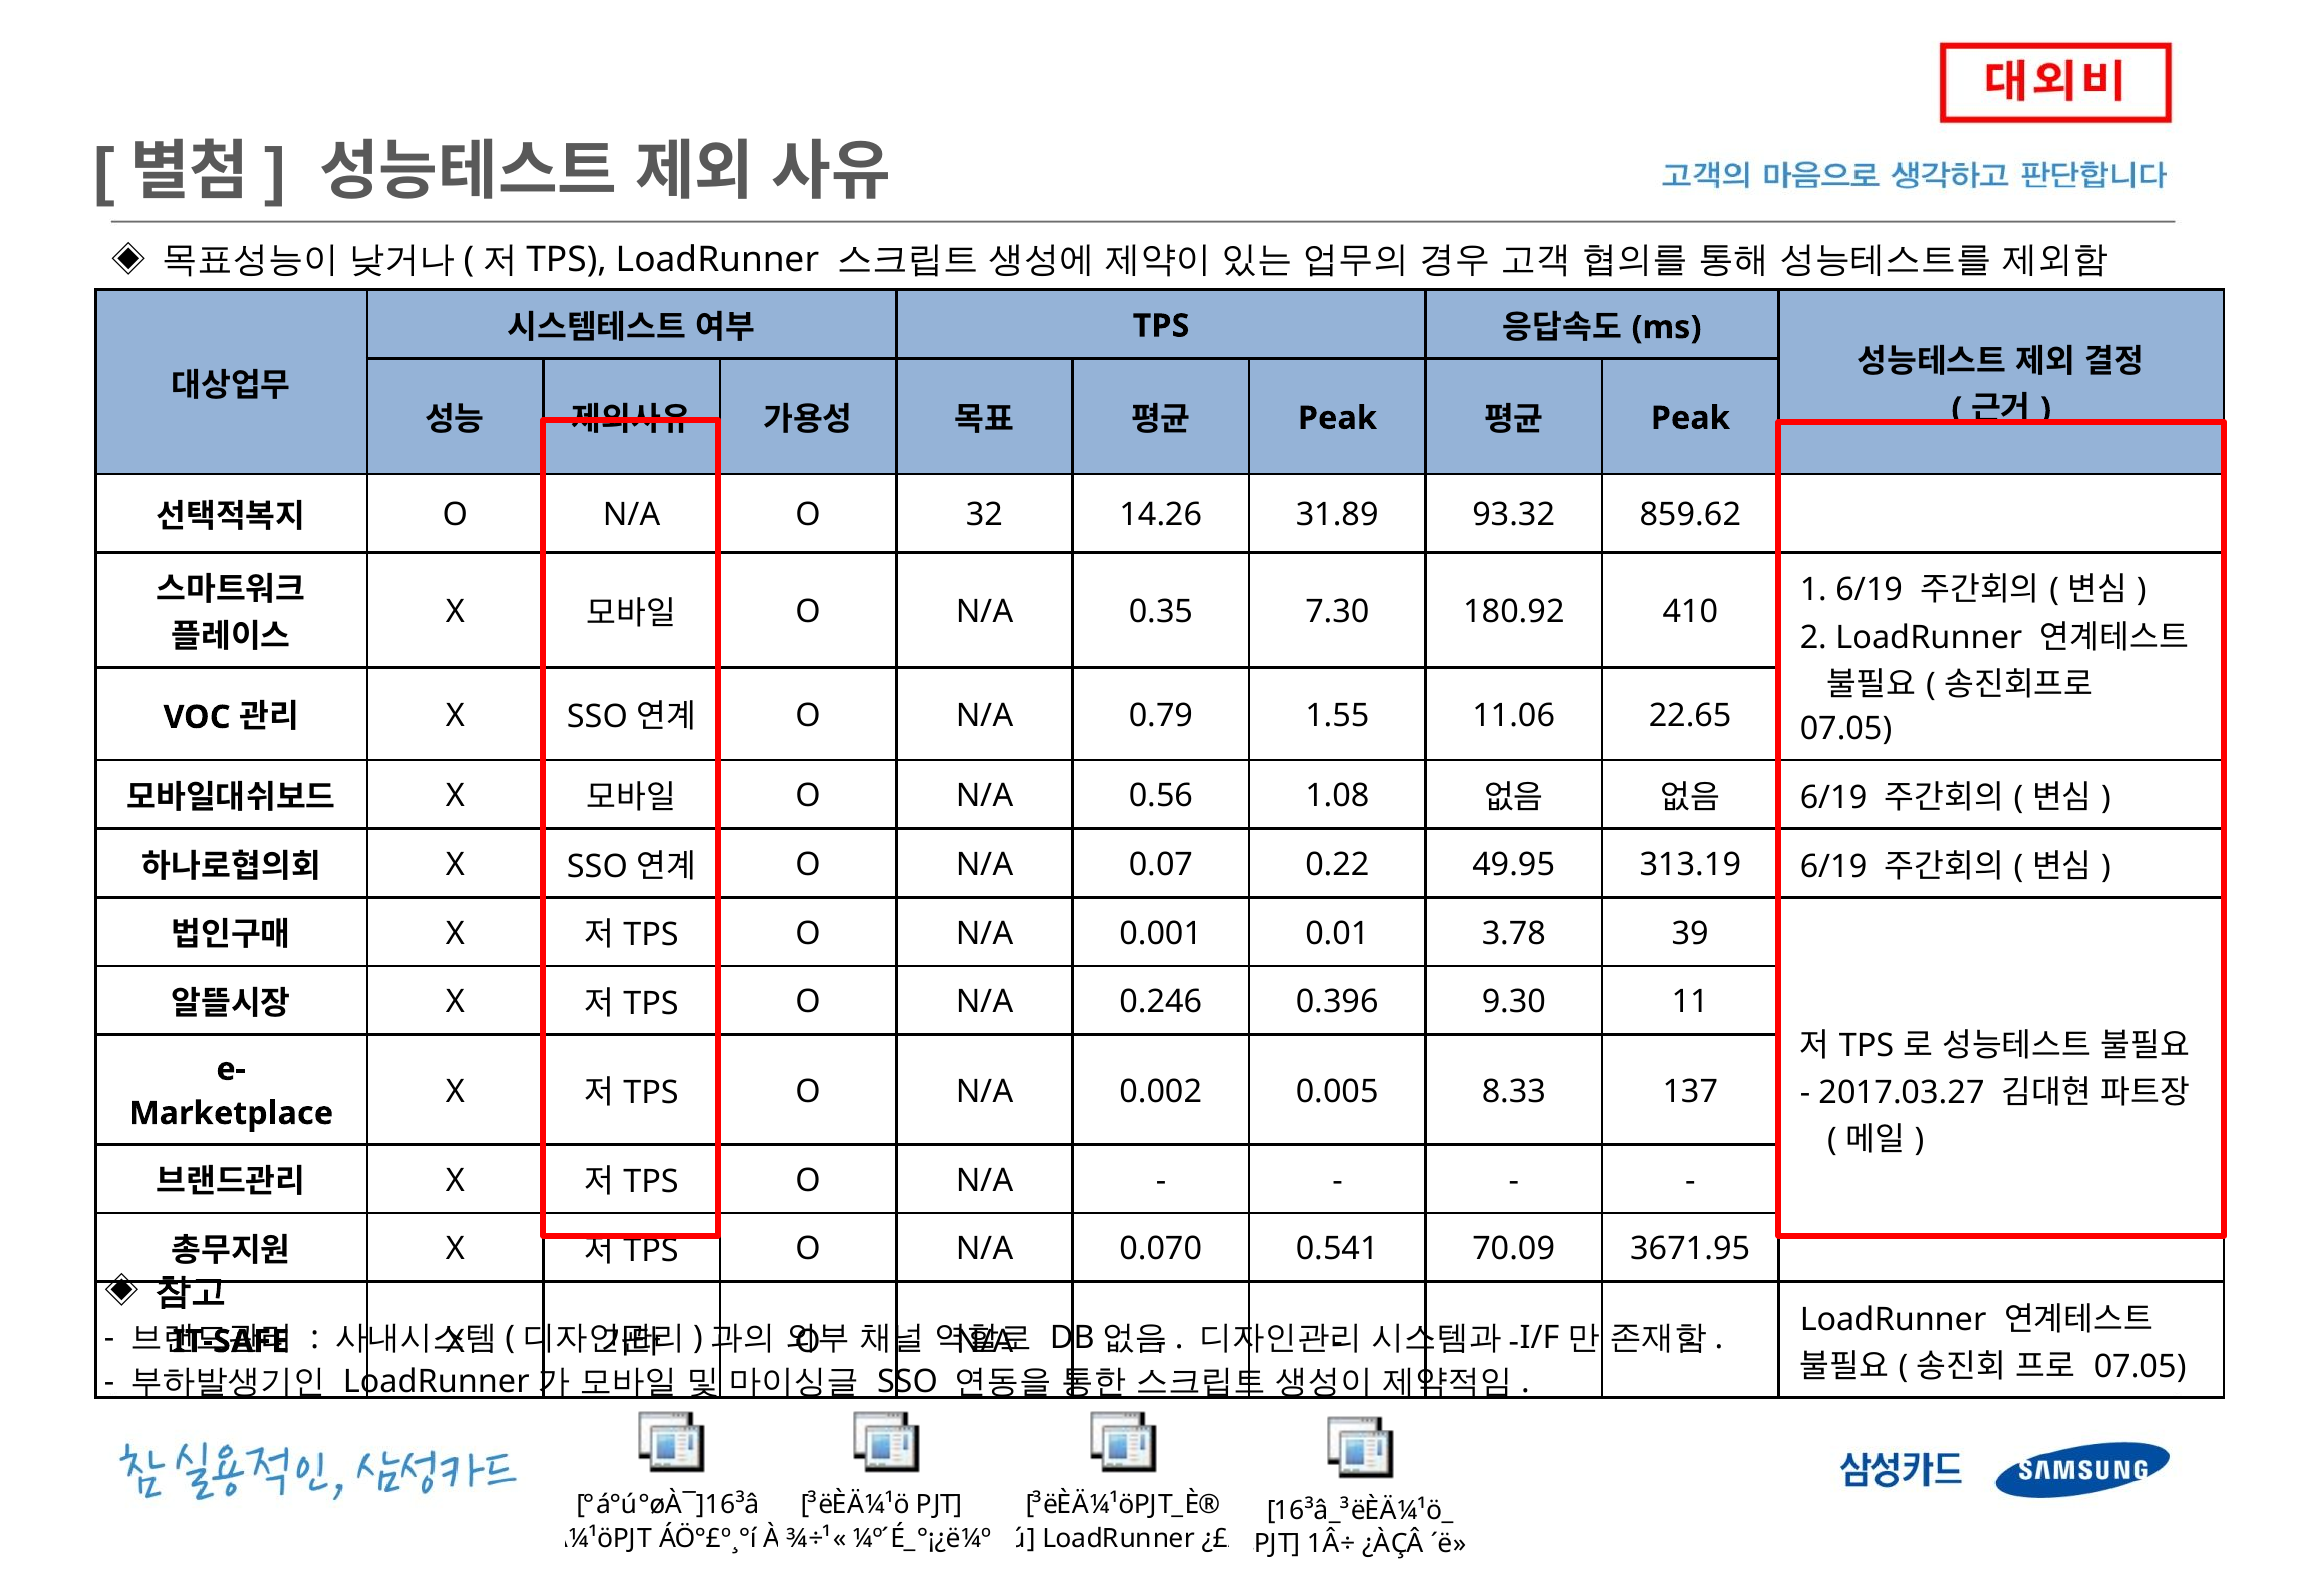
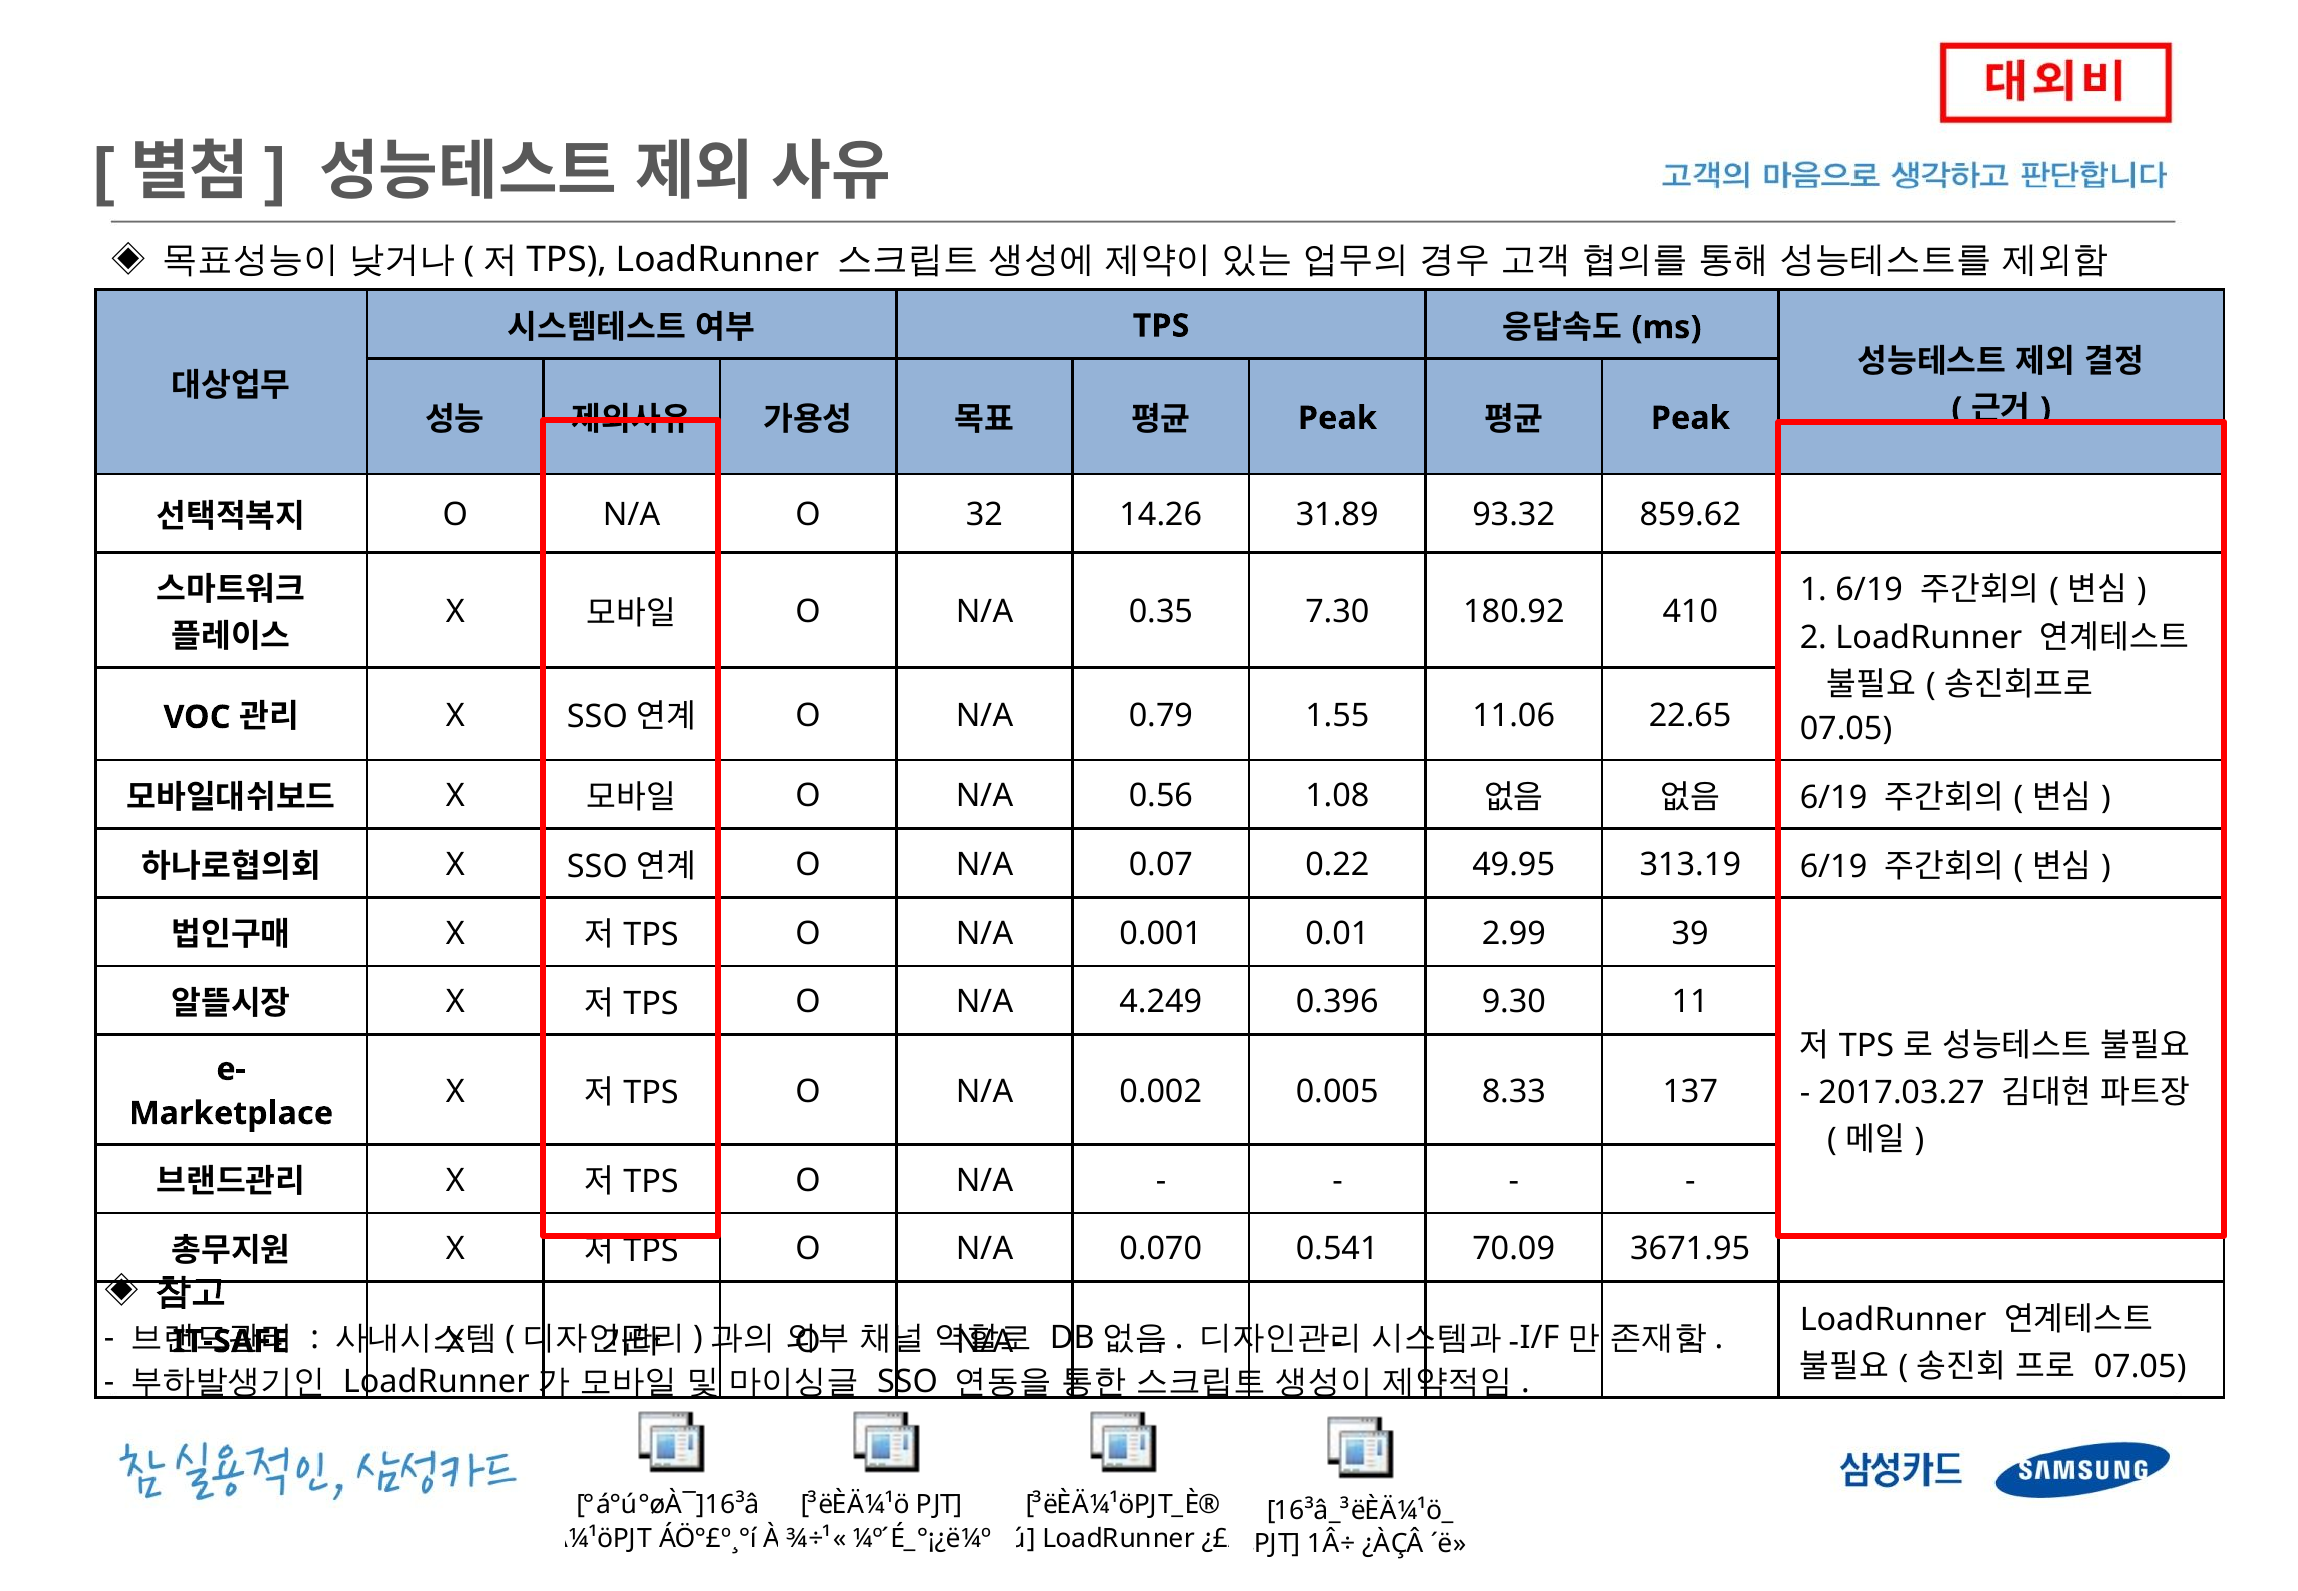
3.78: 3.78 -> 2.99 (1514, 933)
0.246: 0.246 -> 4.249 (1161, 1002)
